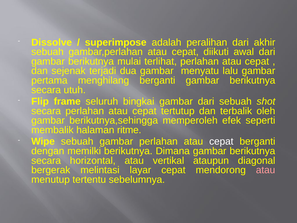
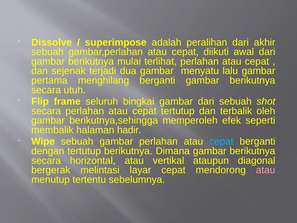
ritme: ritme -> hadir (129, 130)
cepat colour: white -> light blue (221, 141)
dengan memilki: memilki -> tertutup (84, 151)
